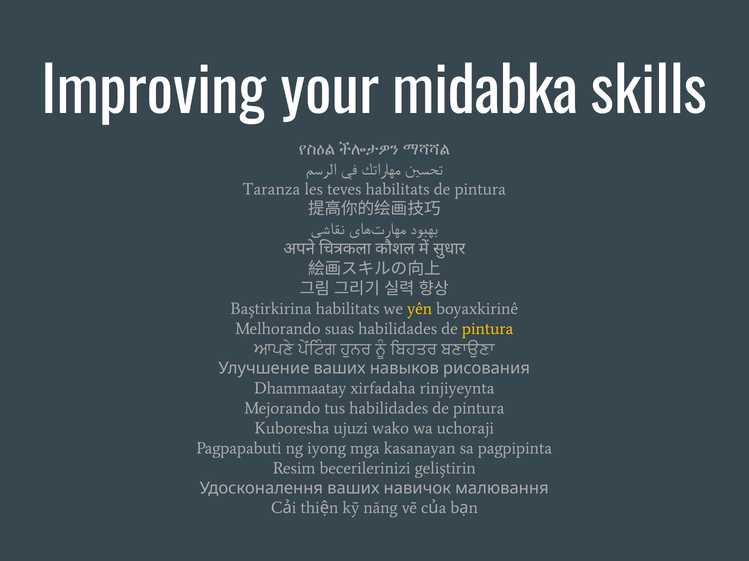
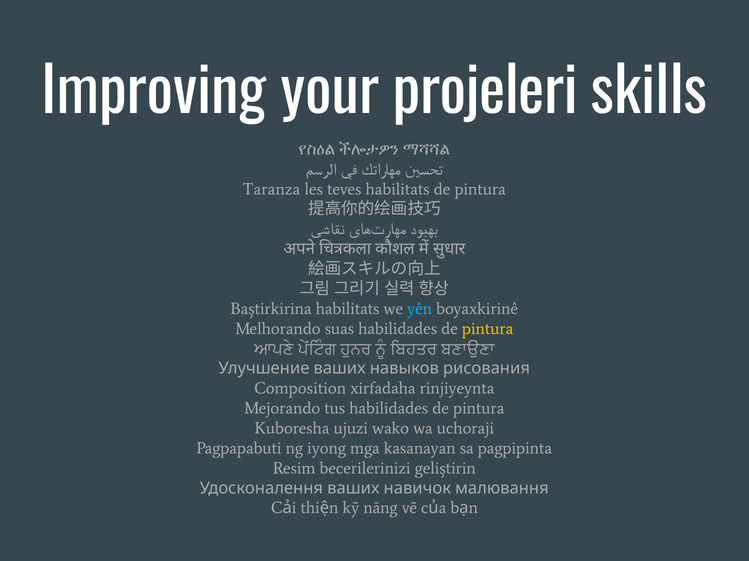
midabka: midabka -> projeleri (485, 93)
yên colour: yellow -> light blue (420, 309)
Dhammaatay: Dhammaatay -> Composition (300, 389)
